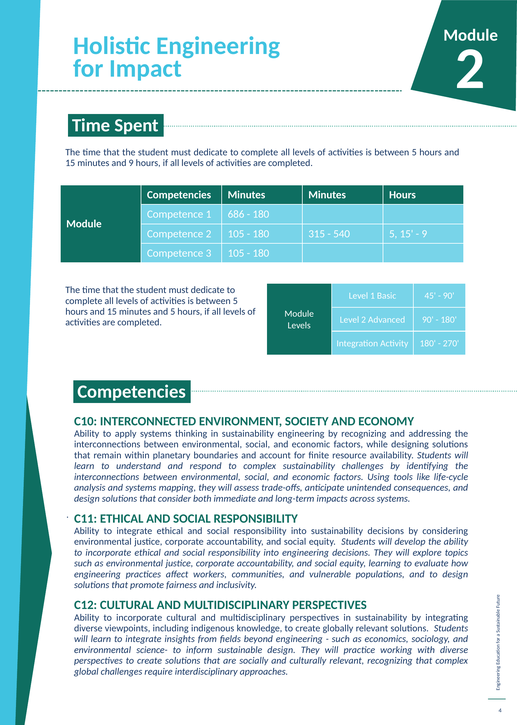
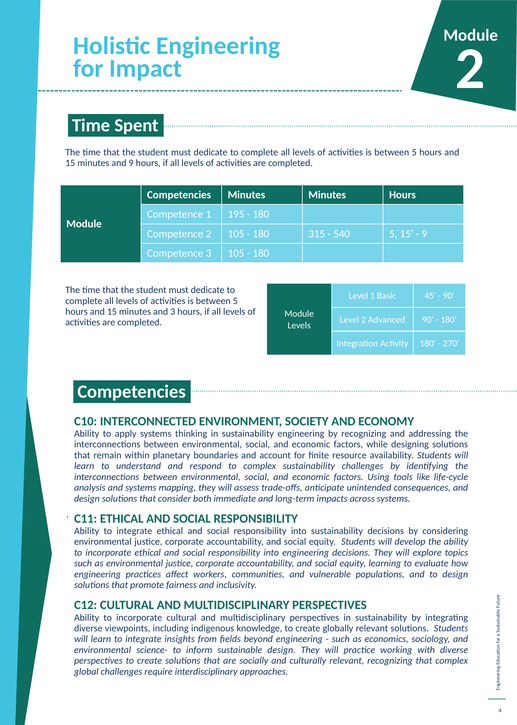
686: 686 -> 195 (236, 214)
and 5: 5 -> 3 (173, 312)
